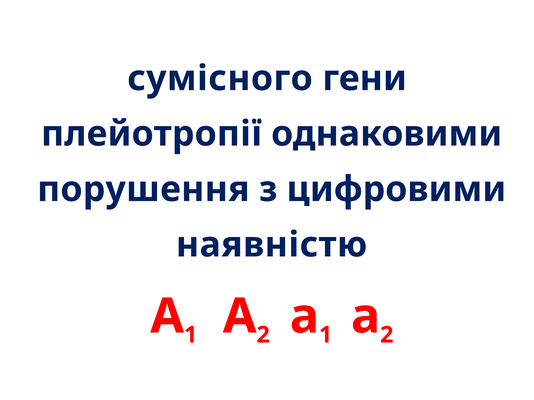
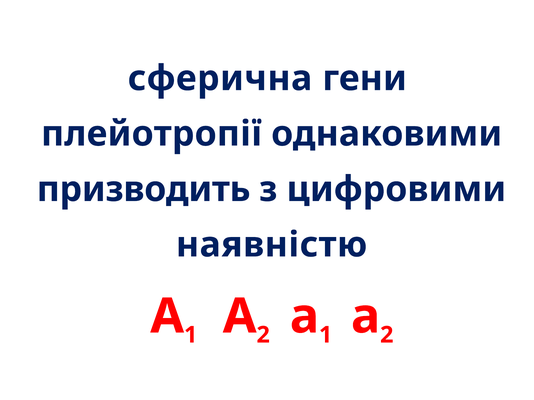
сумісного: сумісного -> сферична (220, 78)
порушення: порушення -> призводить (144, 190)
